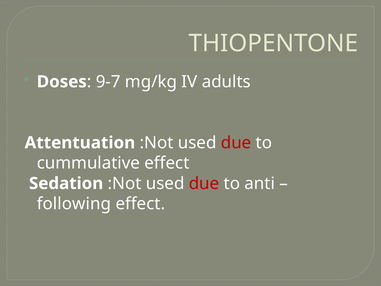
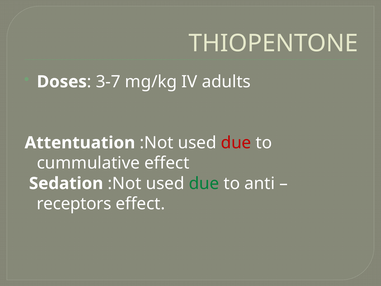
9-7: 9-7 -> 3-7 (108, 82)
due colour: red -> green (204, 183)
following: following -> receptors (74, 204)
